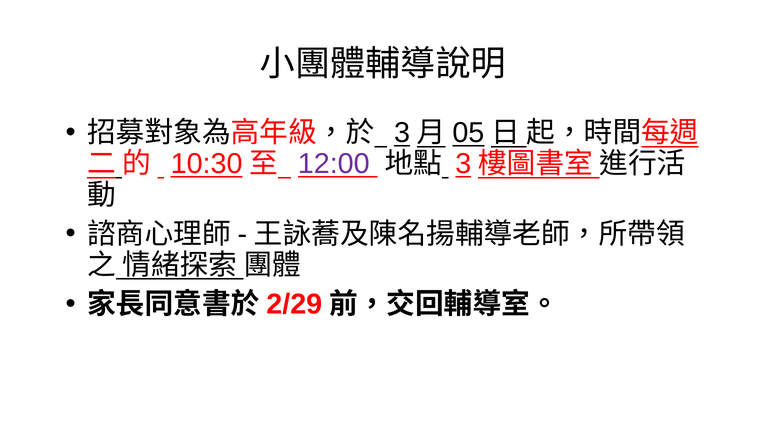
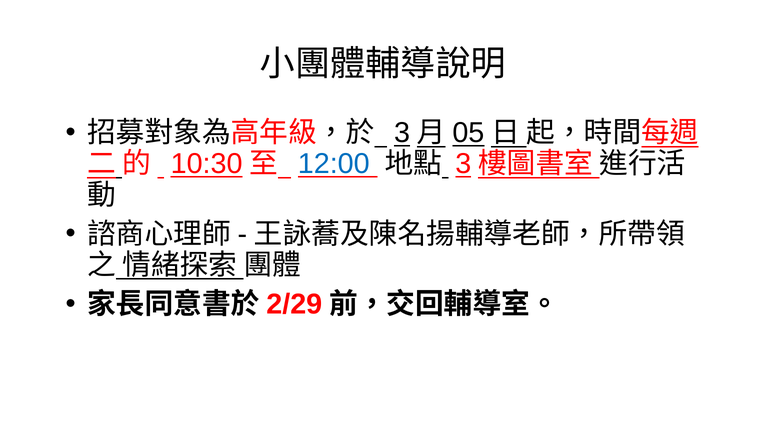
12:00 colour: purple -> blue (334, 164)
